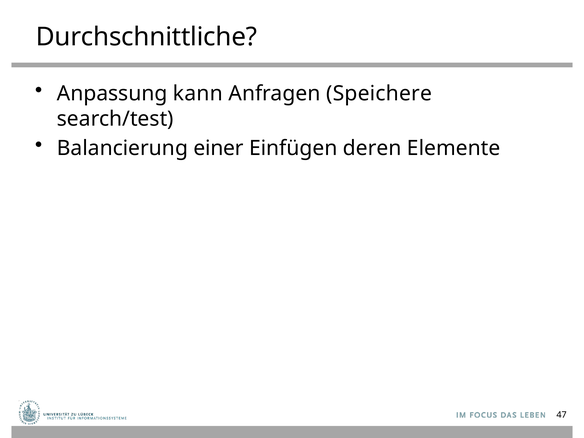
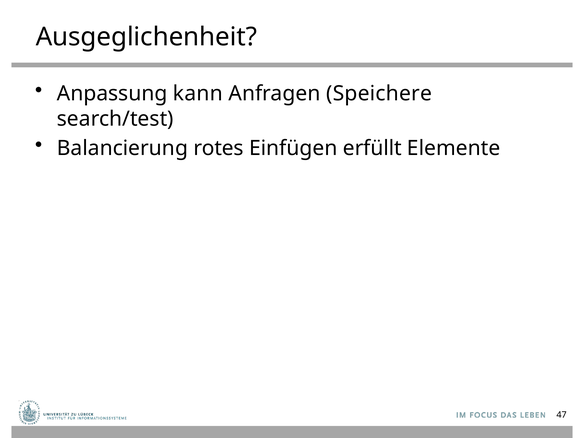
Durchschnittliche: Durchschnittliche -> Ausgeglichenheit (146, 37)
einer: einer -> rotes (219, 148)
deren: deren -> erfüllt (372, 148)
